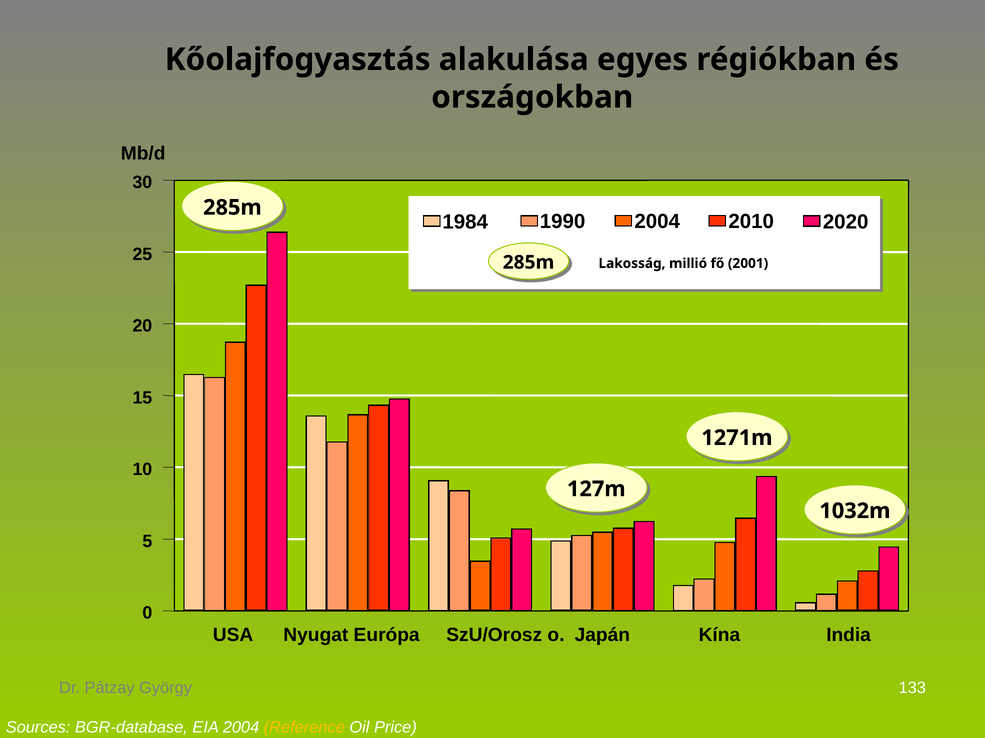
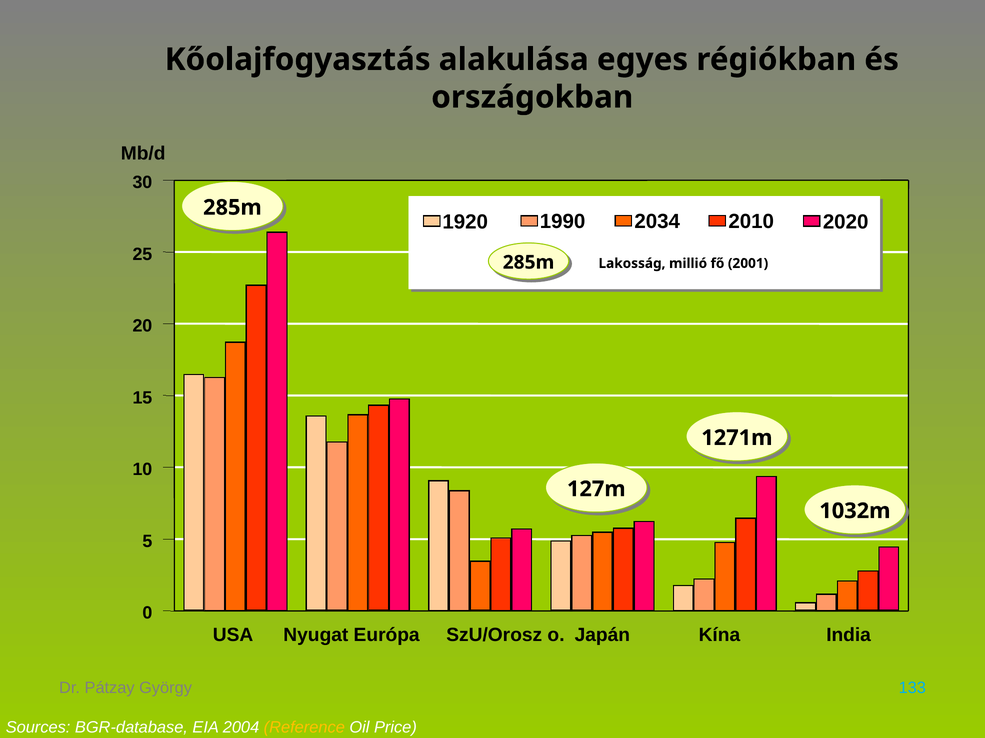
1984: 1984 -> 1920 (465, 222)
1990 2004: 2004 -> 2034 (657, 222)
133 colour: white -> light blue (912, 689)
